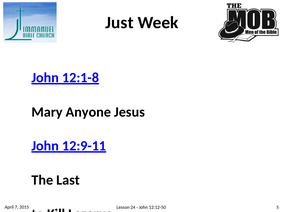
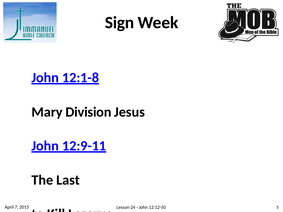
Just: Just -> Sign (120, 23)
Anyone: Anyone -> Division (88, 112)
